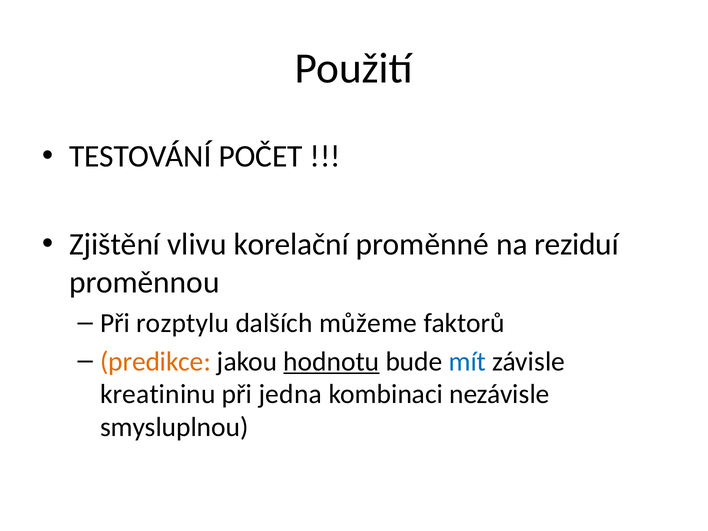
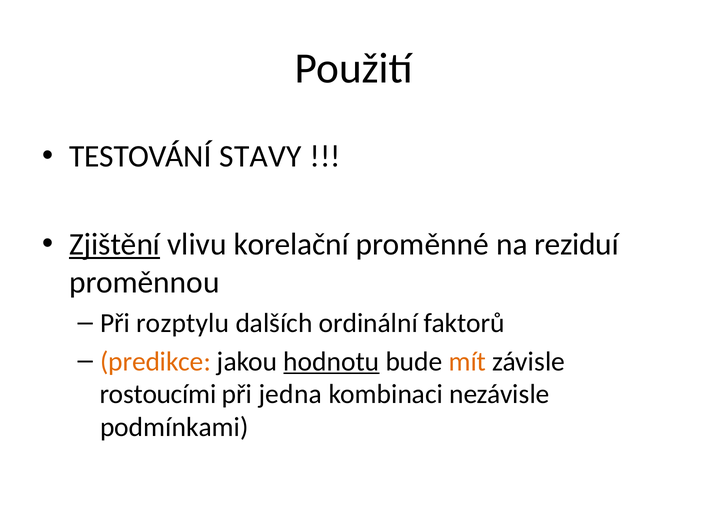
POČET: POČET -> STAVY (260, 156)
Zjištění underline: none -> present (115, 245)
můžeme: můžeme -> ordinální (368, 323)
mít colour: blue -> orange (467, 361)
kreatininu: kreatininu -> rostoucími (158, 394)
smysluplnou: smysluplnou -> podmínkami (174, 427)
